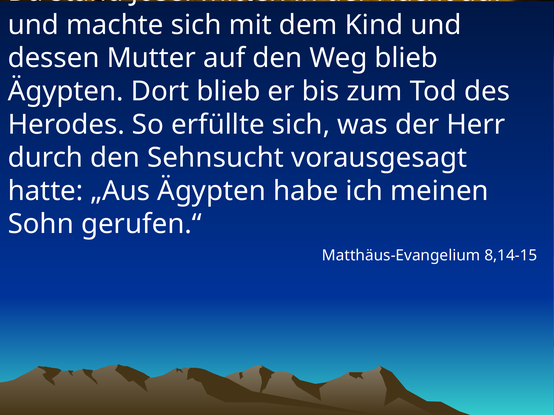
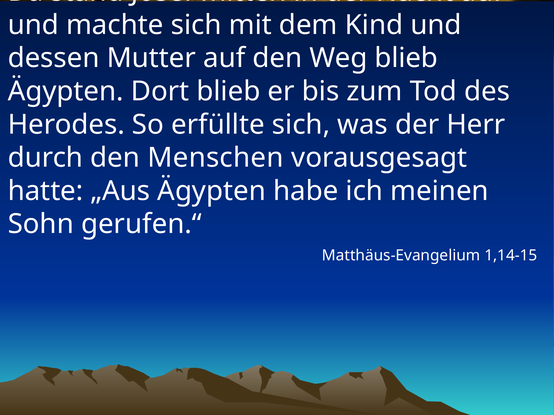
Sehnsucht: Sehnsucht -> Menschen (216, 158)
8,14-15: 8,14-15 -> 1,14-15 (511, 256)
